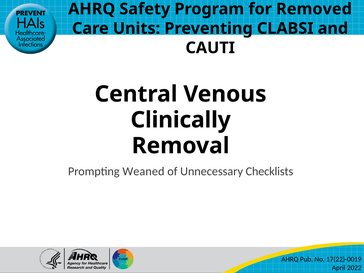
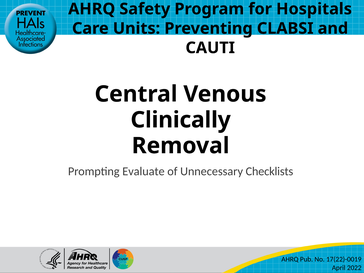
Removed: Removed -> Hospitals (314, 9)
Weaned: Weaned -> Evaluate (143, 171)
